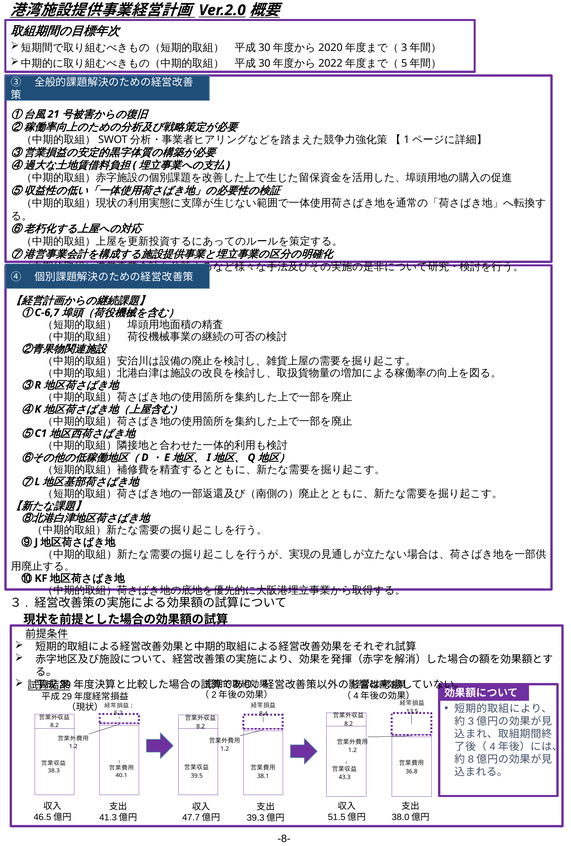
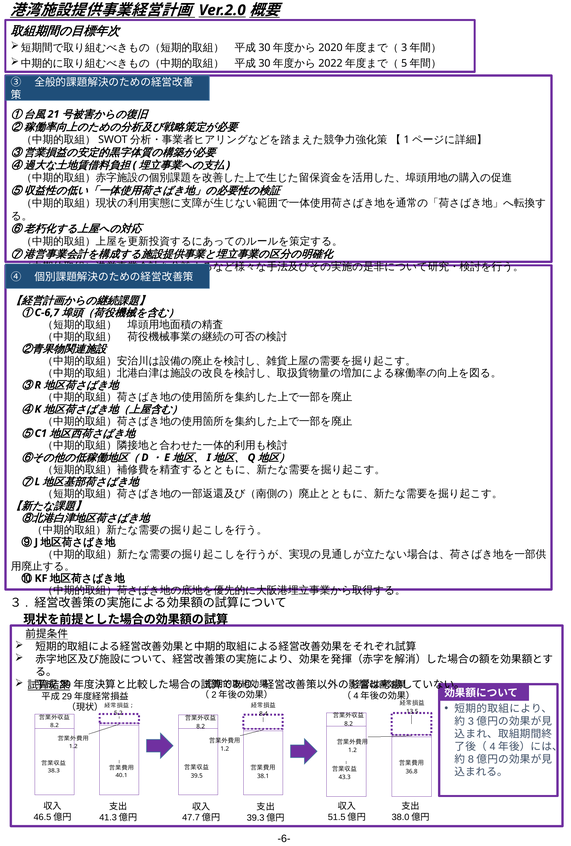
-8-: -8- -> -6- (284, 838)
